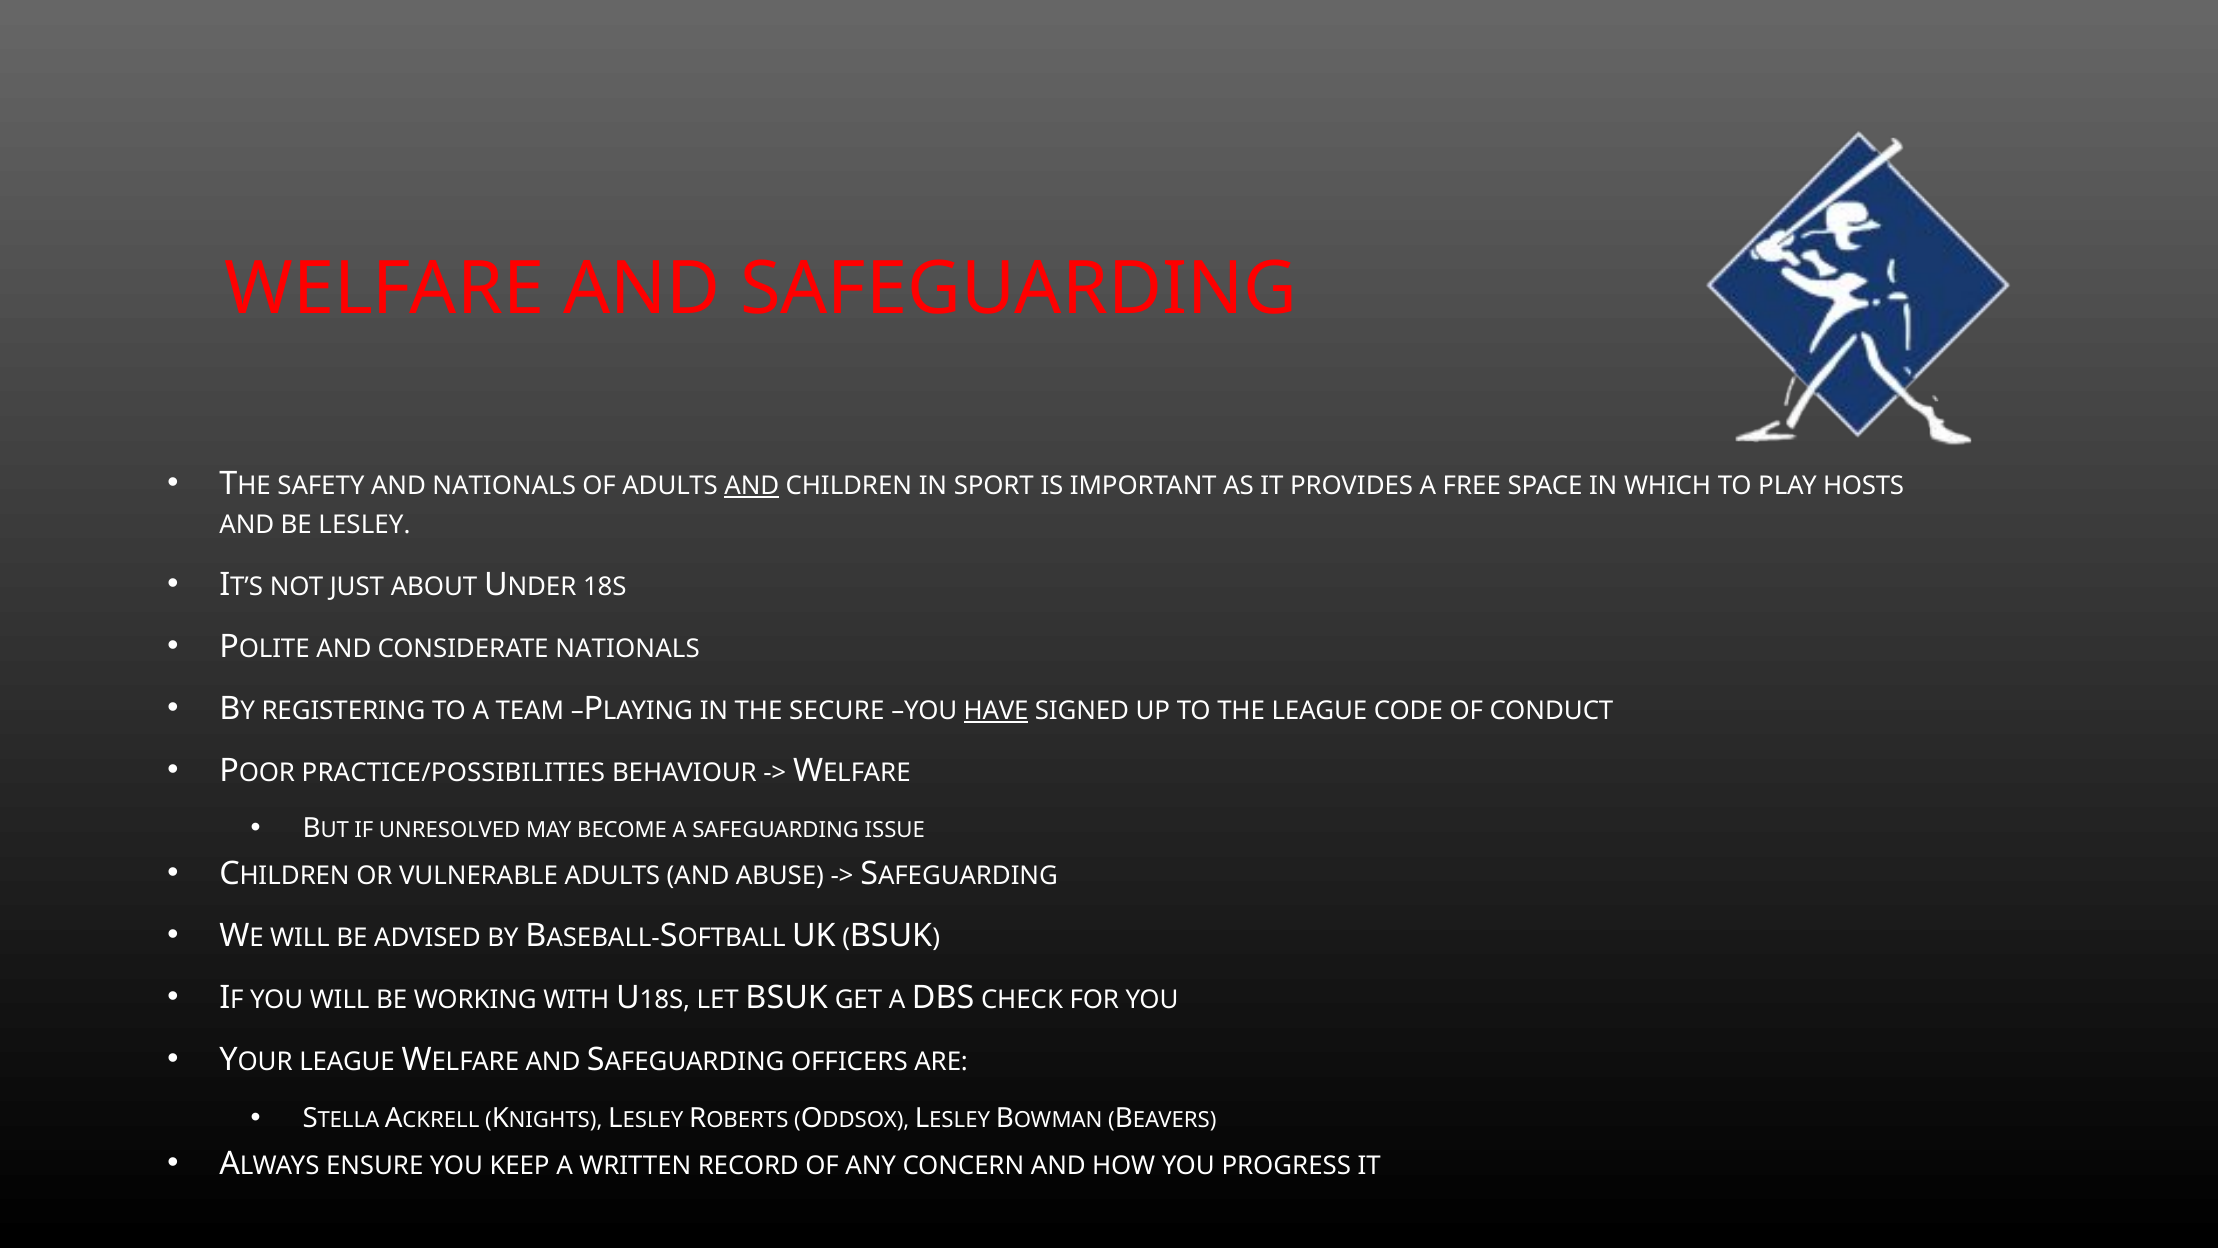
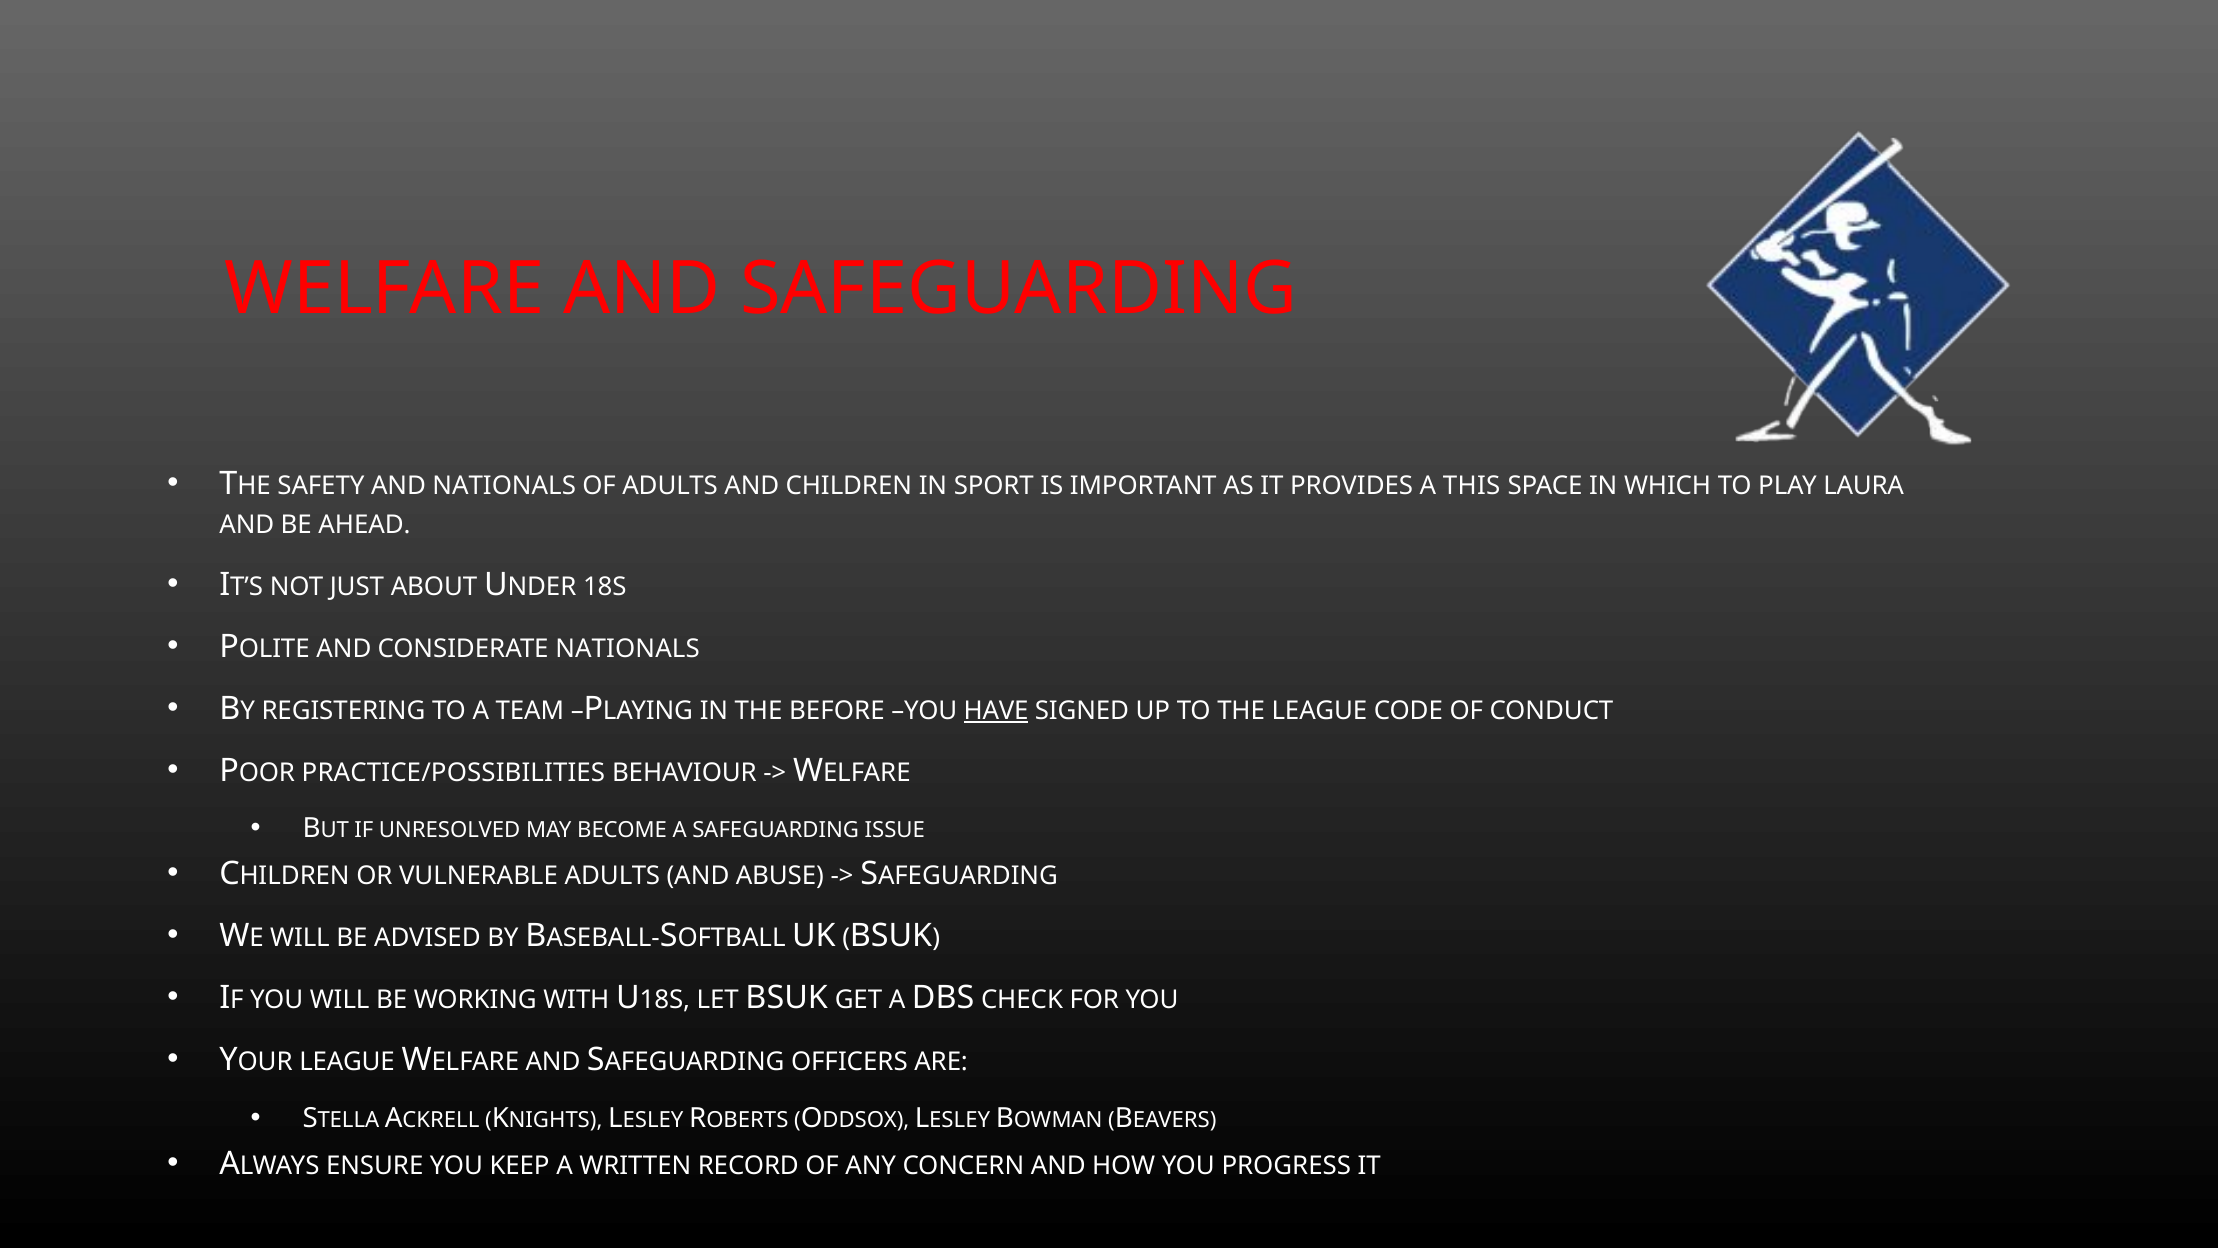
AND underline: present -> none (752, 486)
FREE: FREE -> THIS (1472, 486)
HOSTS: HOSTS -> LAURA (1864, 486)
BE LESLEY: LESLEY -> AHEAD (365, 525)
SECURE: SECURE -> BEFORE (837, 711)
